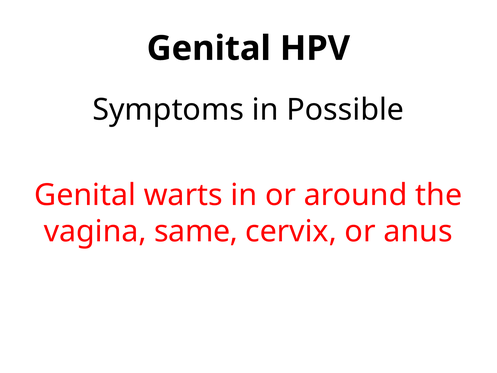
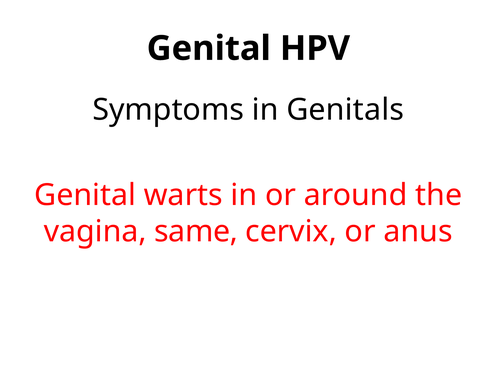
Possible: Possible -> Genitals (345, 110)
